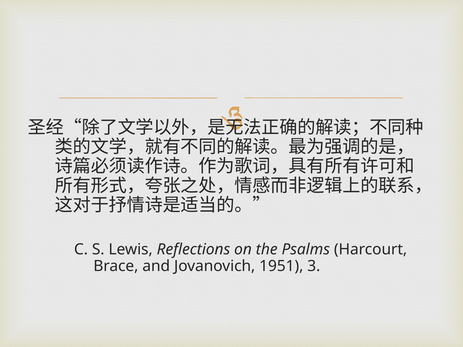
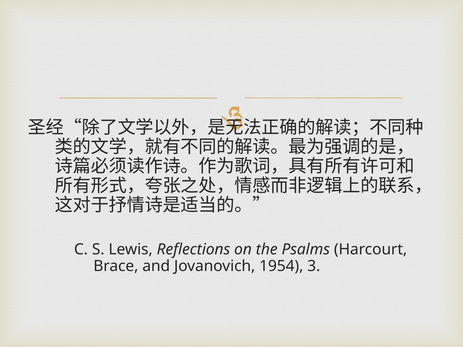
1951: 1951 -> 1954 (281, 266)
